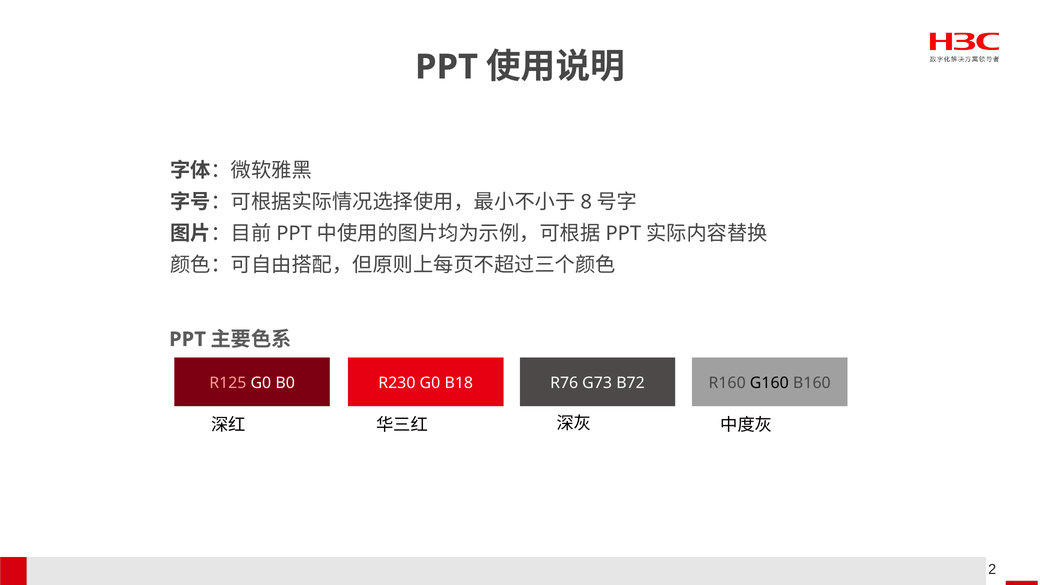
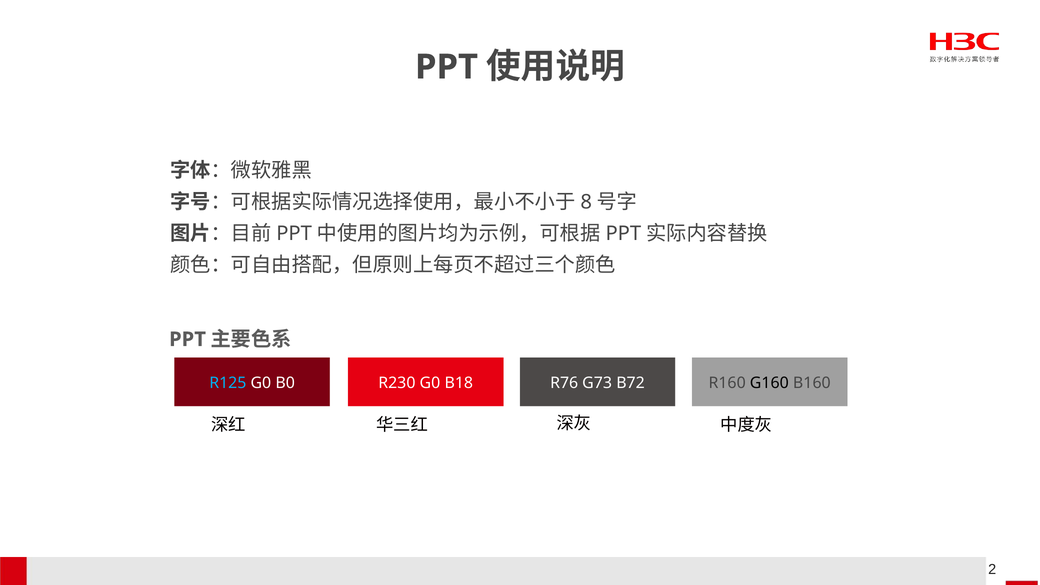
R125 colour: pink -> light blue (228, 383)
